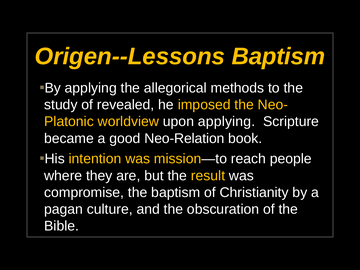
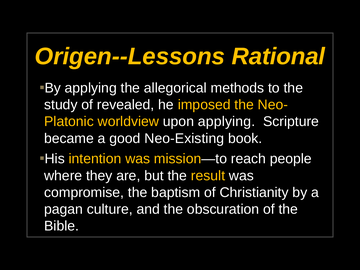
Origen--Lessons Baptism: Baptism -> Rational (278, 56)
Neo-Relation: Neo-Relation -> Neo-Existing (184, 138)
